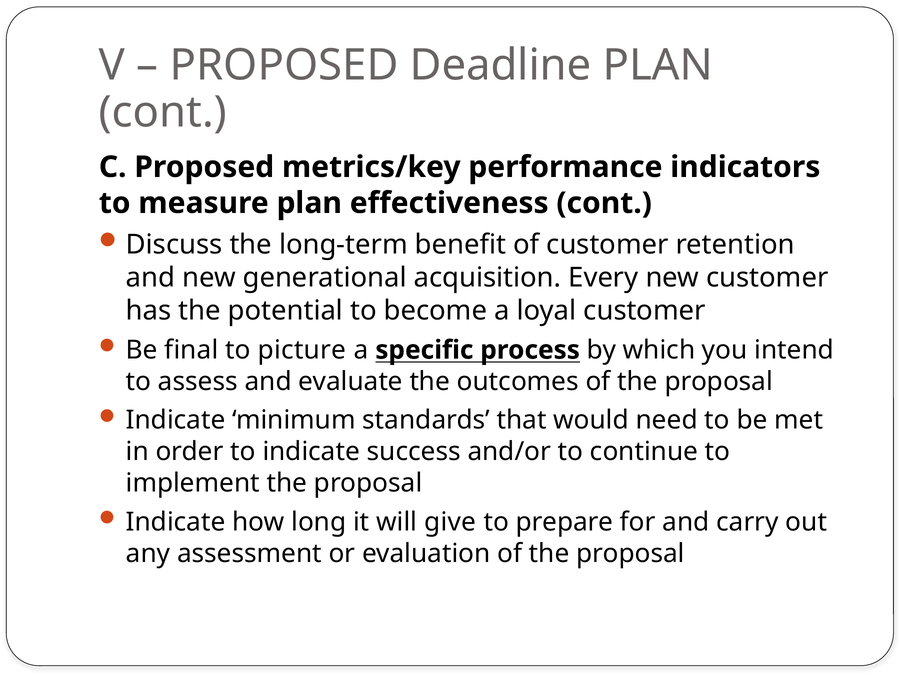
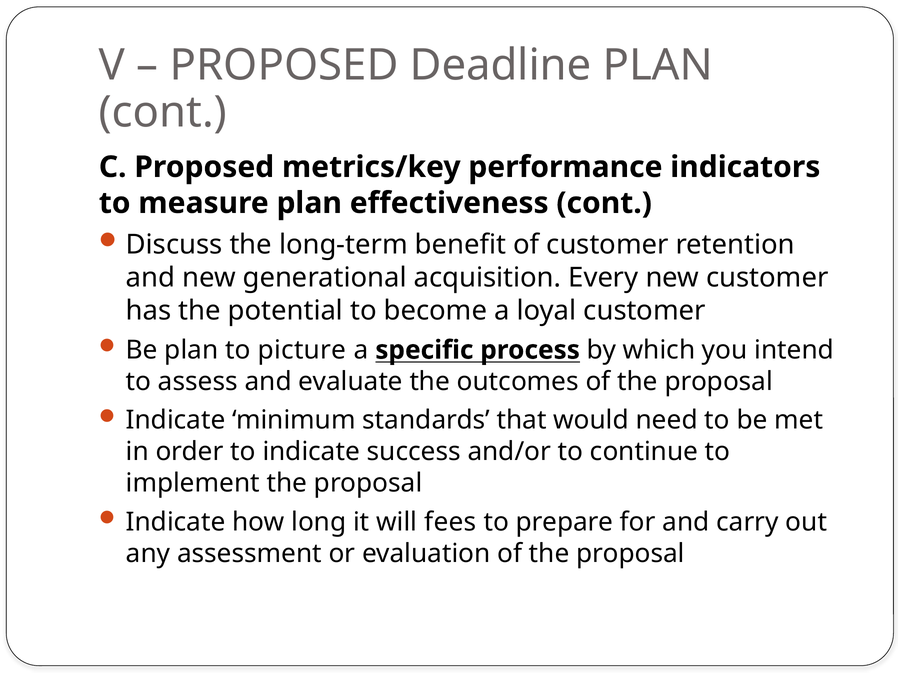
Be final: final -> plan (191, 350)
give: give -> fees (450, 522)
